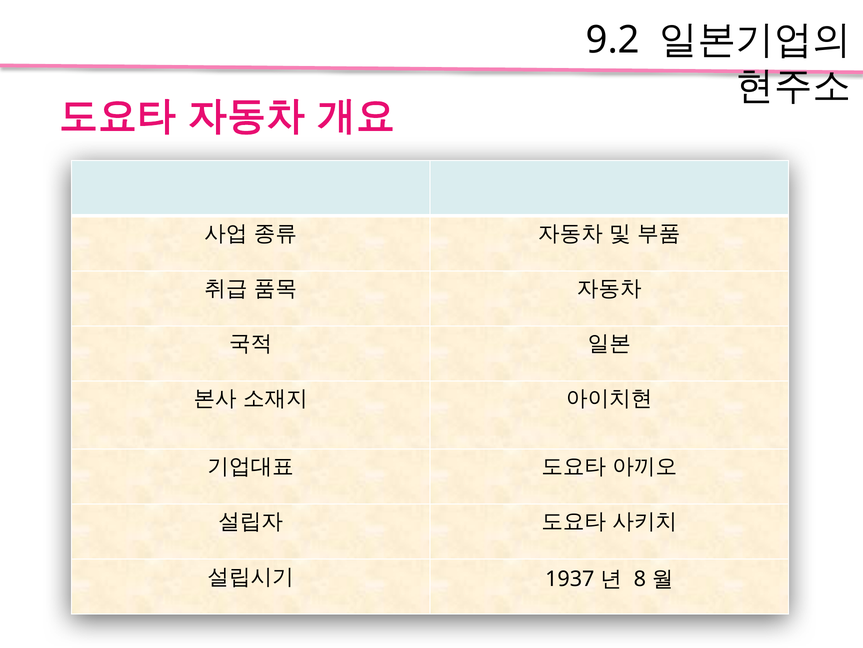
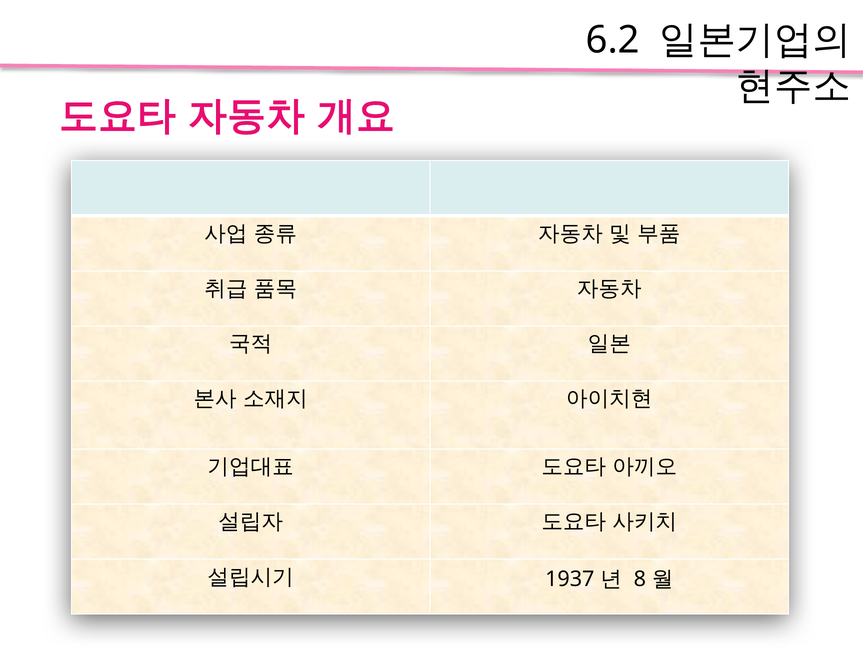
9.2: 9.2 -> 6.2 (613, 40)
